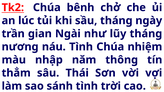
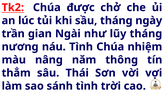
bênh: bênh -> được (81, 8)
nhập: nhập -> nâng (49, 60)
